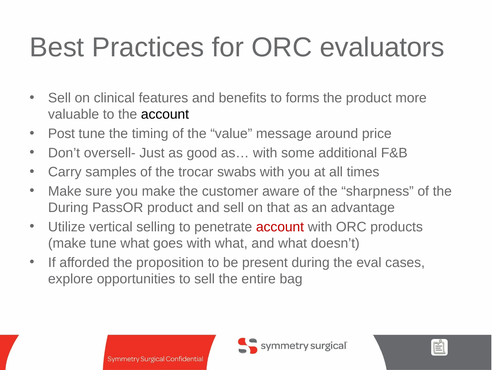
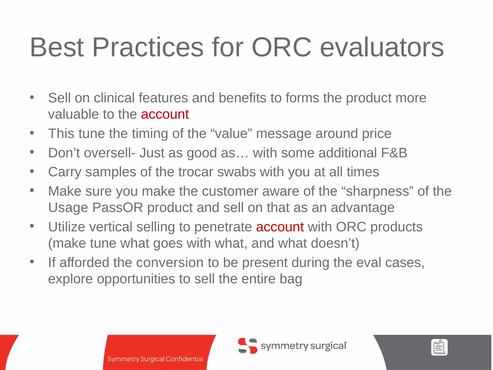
account colour: black -> red (165, 114)
Post: Post -> This (61, 134)
During: During -> Usage (68, 208)
proposition: proposition -> conversion (170, 262)
